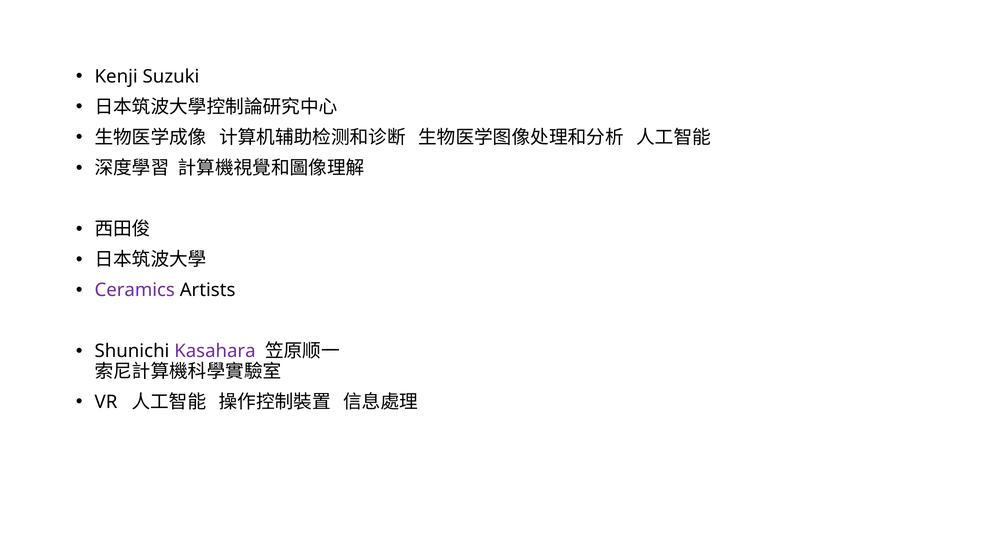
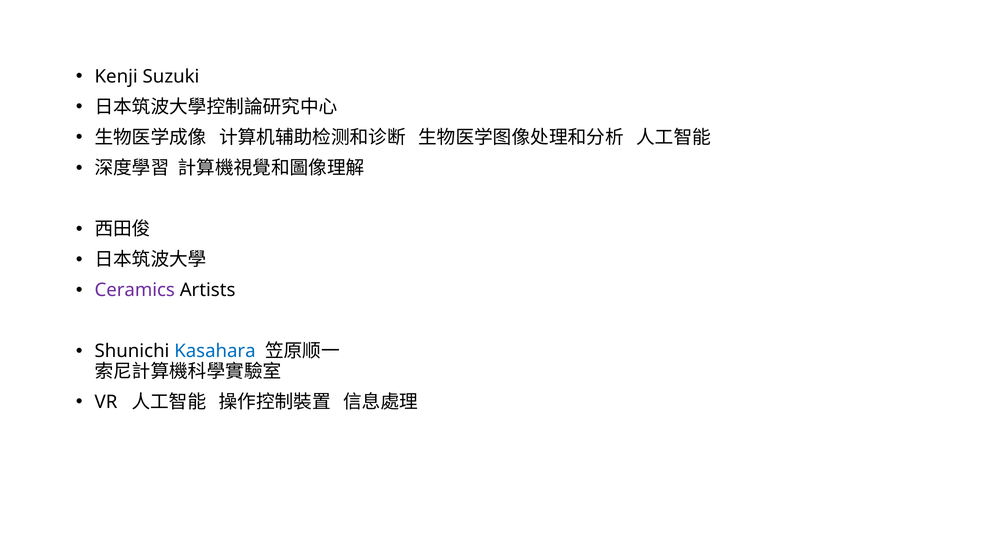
Kasahara colour: purple -> blue (215, 351)
